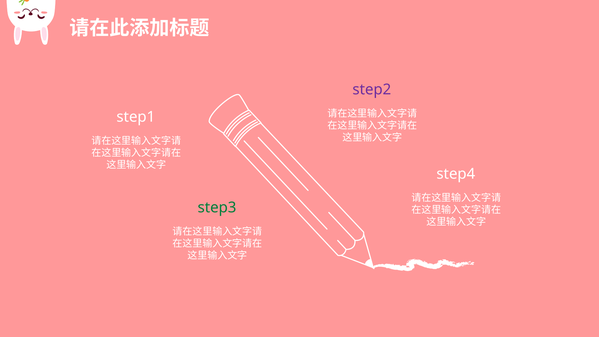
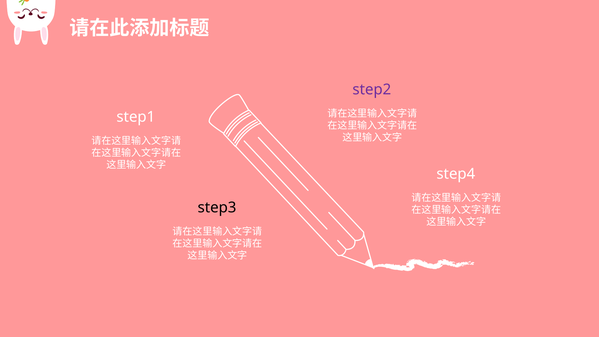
step3 colour: green -> black (217, 208)
